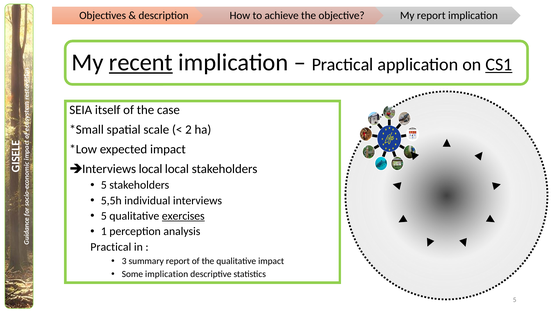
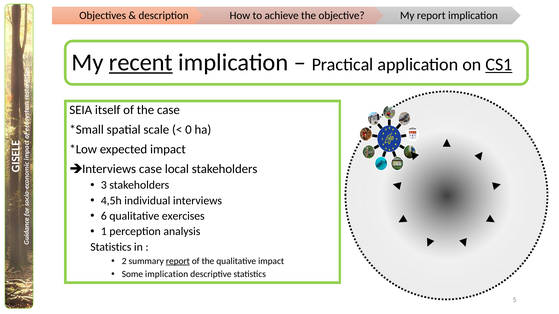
2: 2 -> 0 (188, 130)
Interviews local: local -> case (150, 169)
5: 5 -> 3 (104, 185)
5,5h: 5,5h -> 4,5h (111, 201)
5: 5 -> 6 (104, 216)
exercises underline: present -> none (183, 216)
Practical: Practical -> Statistics (111, 247)
3: 3 -> 2 (124, 261)
report underline: none -> present (178, 261)
